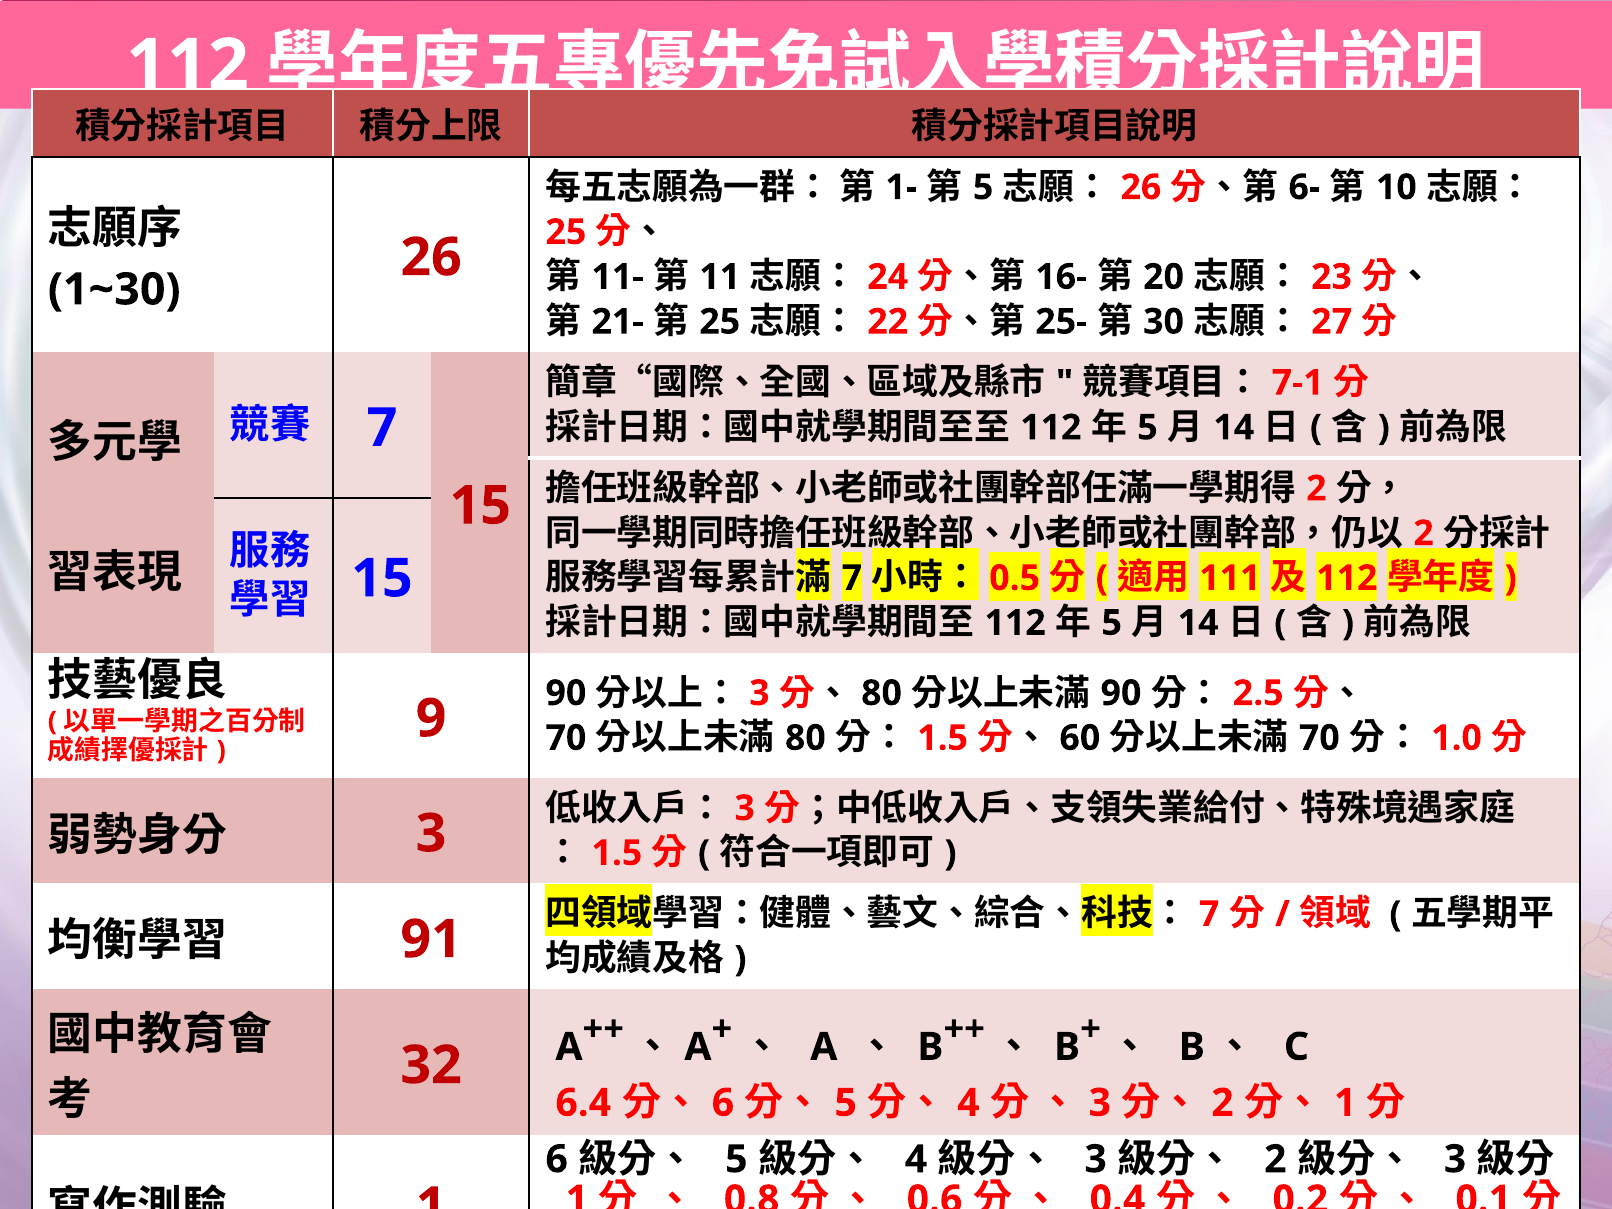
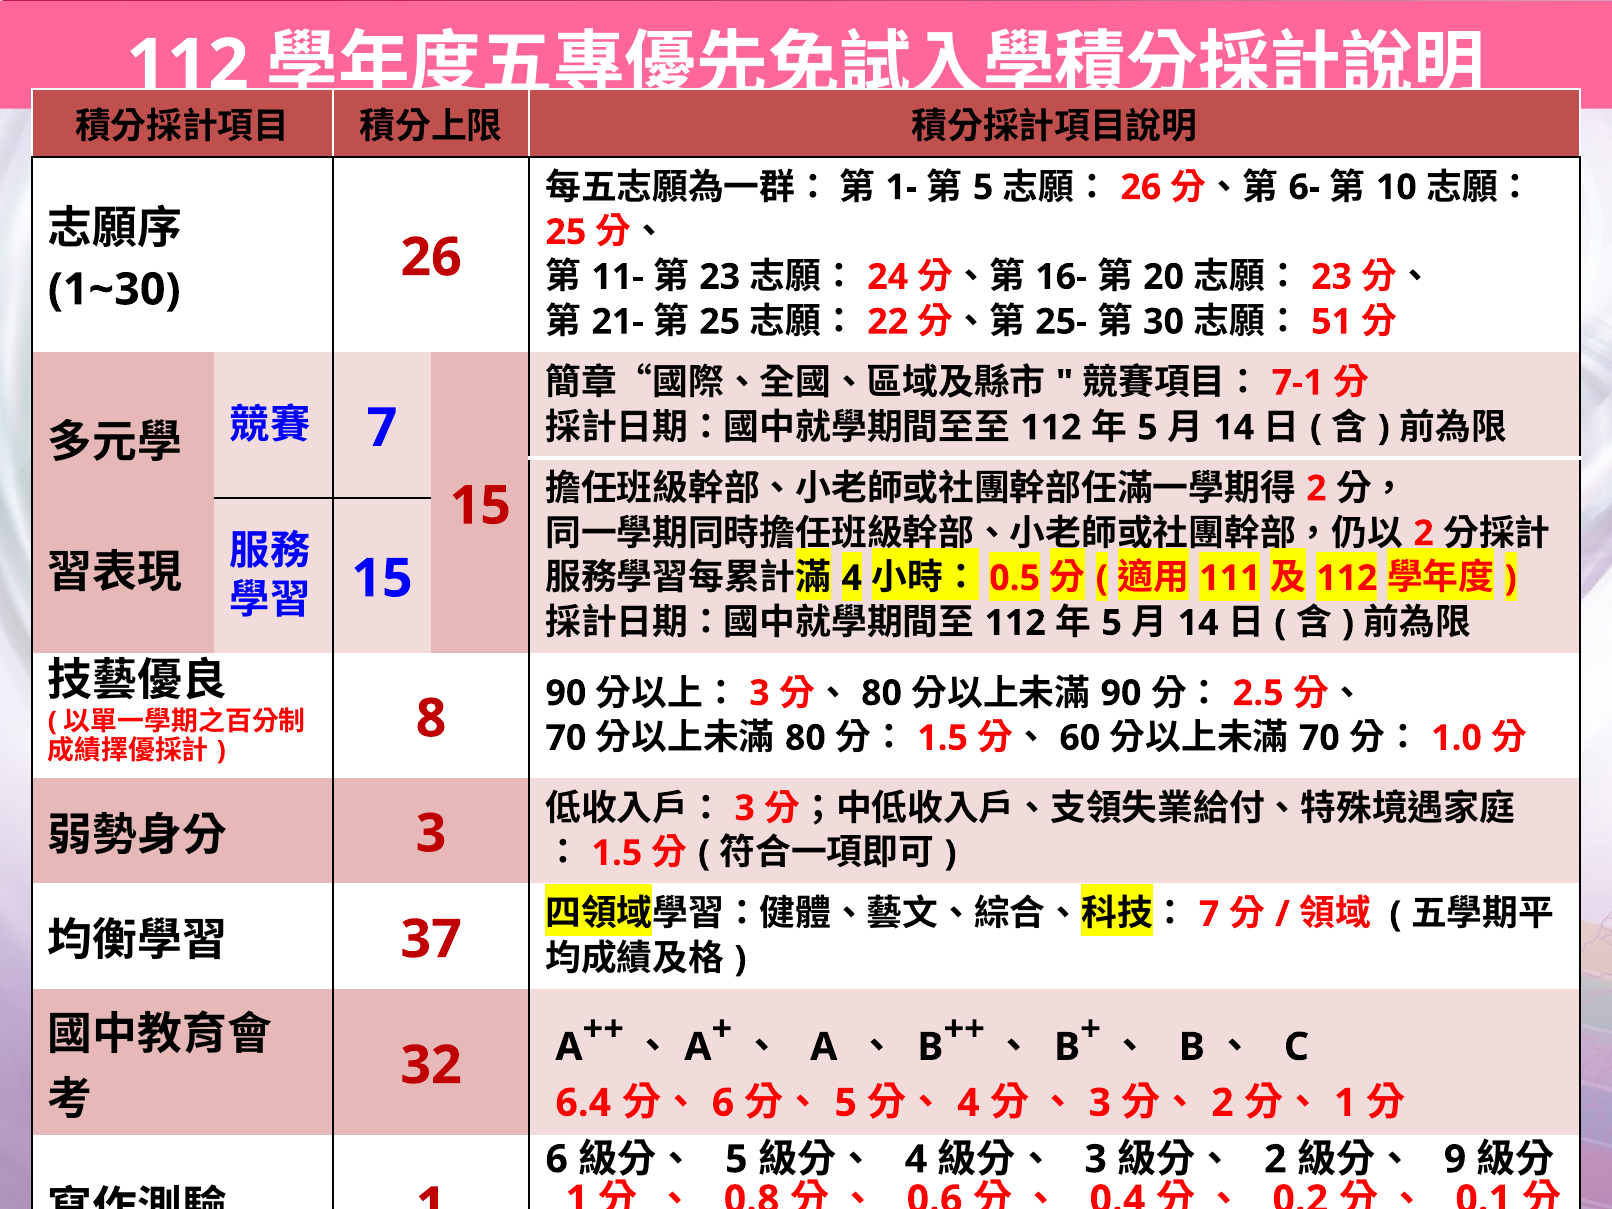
11: 11 -> 23 (720, 277)
27: 27 -> 51 (1332, 322)
7: 7 -> 4 (852, 578)
9: 9 -> 8 (431, 719)
91: 91 -> 37 (431, 939)
3: 3 -> 9 (1455, 1159)
